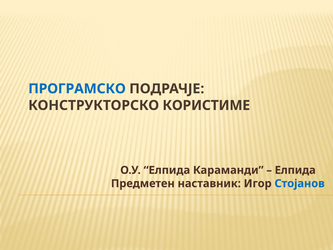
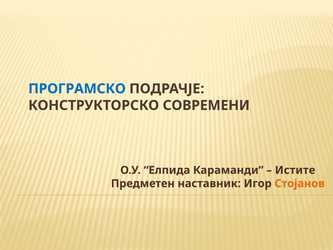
КОРИСТИМЕ: КОРИСТИМЕ -> СОВРЕМЕНИ (206, 105)
Елпида: Елпида -> Истите (295, 170)
Стојанов colour: blue -> orange (300, 183)
